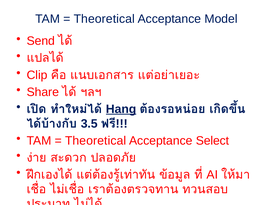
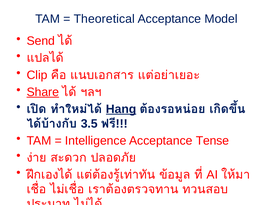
Share underline: none -> present (43, 92)
Theoretical: Theoretical -> Intelligence (96, 140)
Select: Select -> Tense (212, 140)
